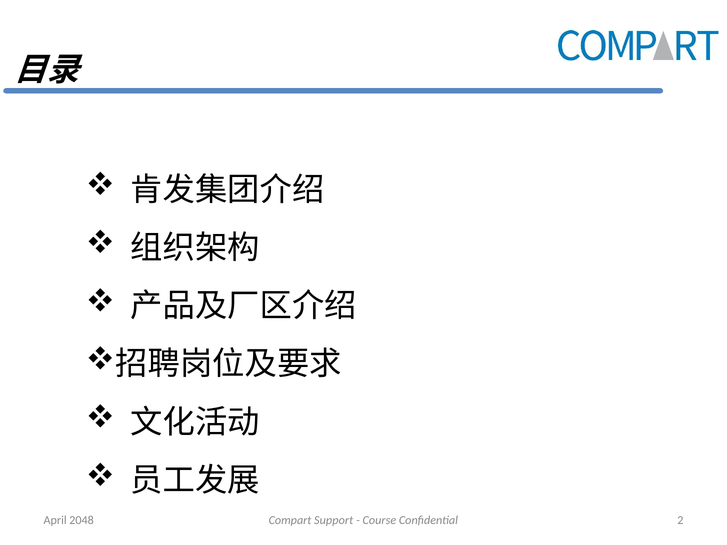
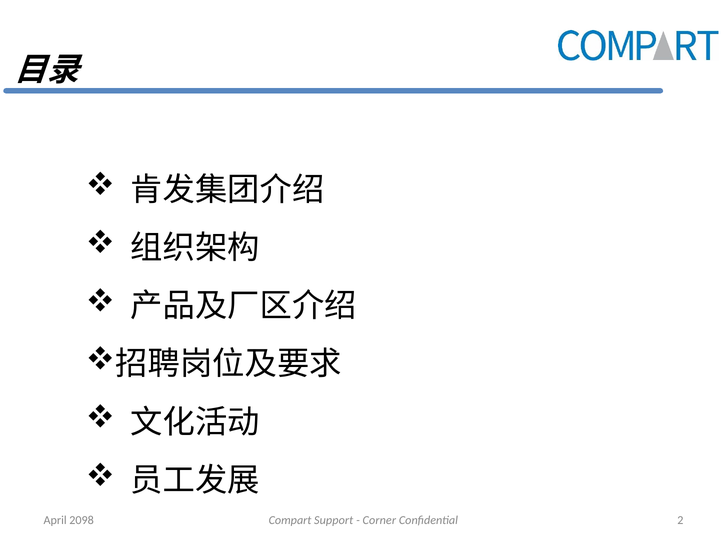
Course: Course -> Corner (379, 521)
2048: 2048 -> 2098 (82, 521)
